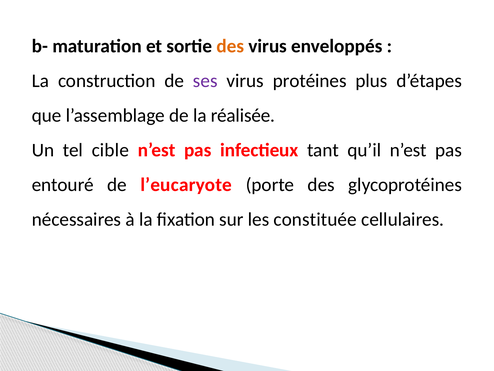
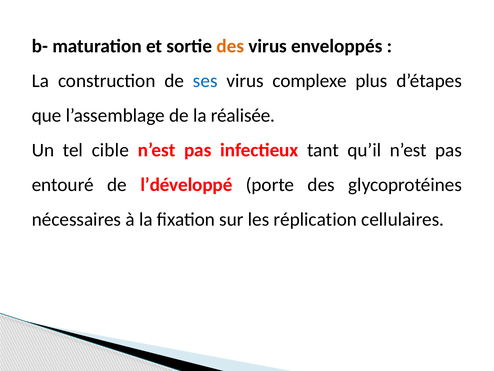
ses colour: purple -> blue (205, 81)
protéines: protéines -> complexe (310, 81)
l’eucaryote: l’eucaryote -> l’développé (186, 185)
constituée: constituée -> réplication (315, 219)
